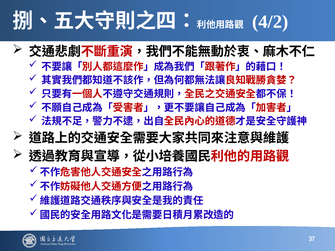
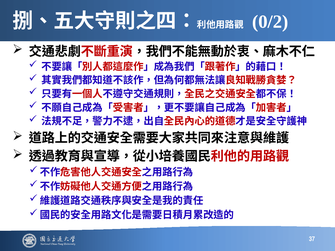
4/2: 4/2 -> 0/2 (270, 22)
